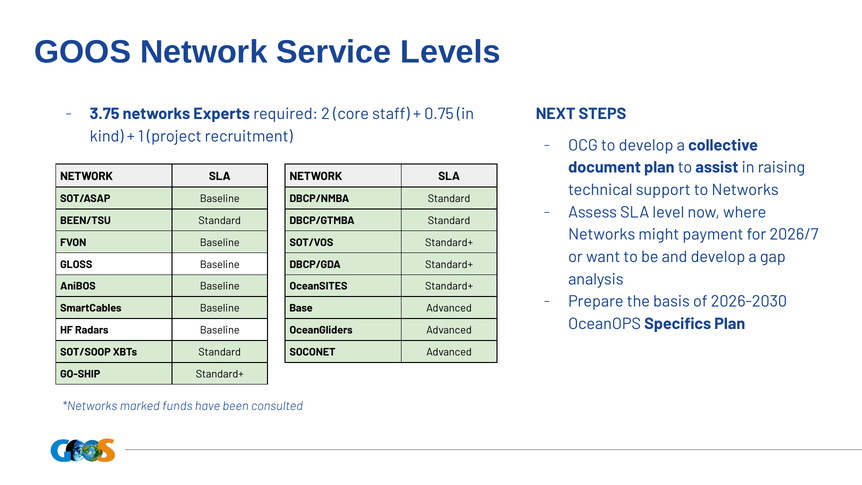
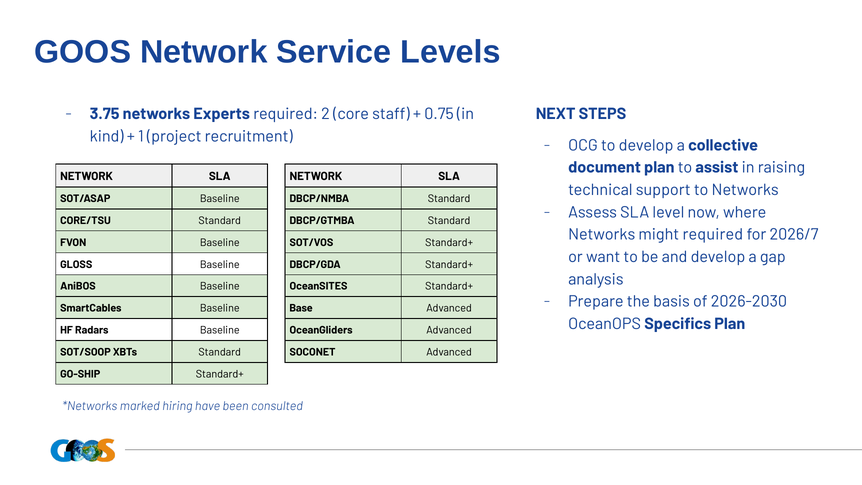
BEEN/TSU: BEEN/TSU -> CORE/TSU (86, 221)
might payment: payment -> required (713, 235)
funds: funds -> hiring (177, 406)
